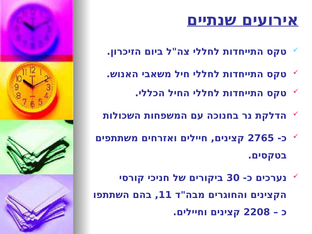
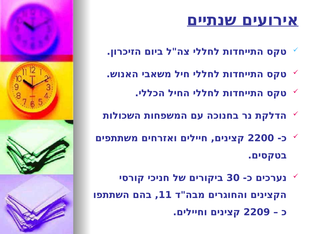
2765: 2765 -> 2200 (261, 138)
2208: 2208 -> 2209 (257, 212)
